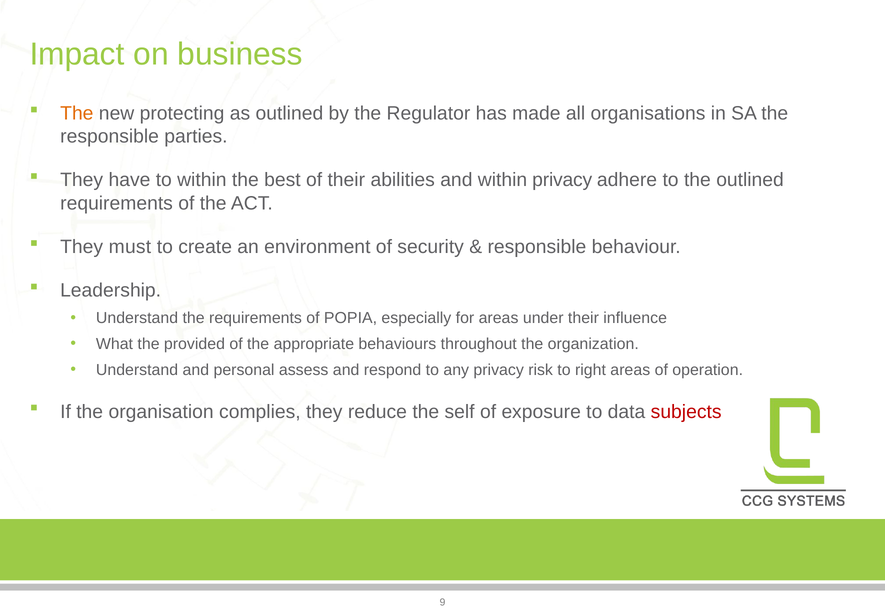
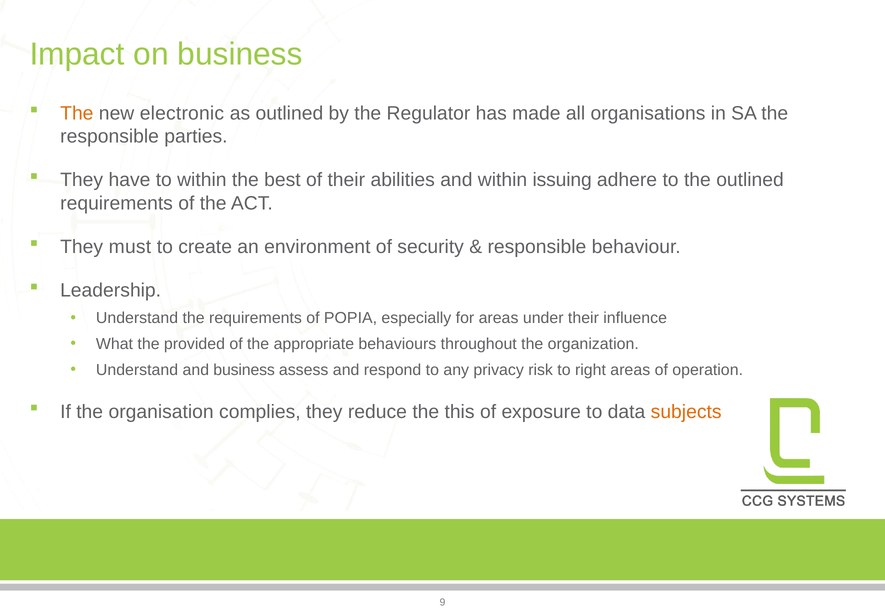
protecting: protecting -> electronic (182, 113)
within privacy: privacy -> issuing (562, 180)
and personal: personal -> business (244, 370)
self: self -> this (460, 412)
subjects colour: red -> orange (686, 412)
